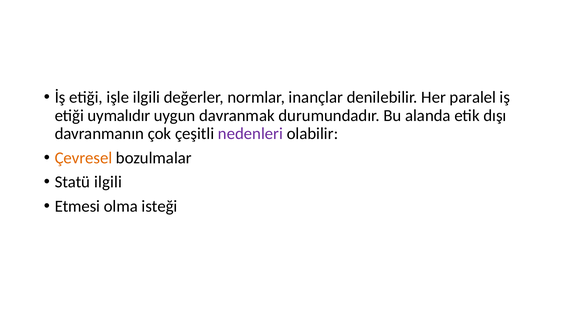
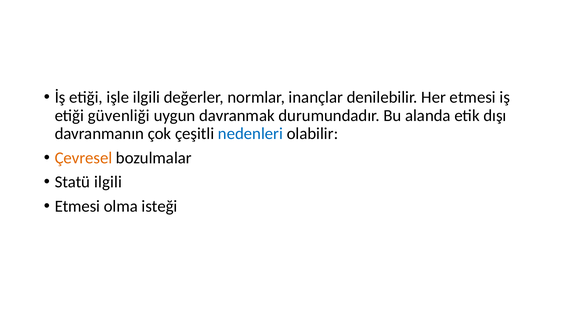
Her paralel: paralel -> etmesi (473, 97)
uymalıdır: uymalıdır -> güvenliği (119, 116)
nedenleri colour: purple -> blue (250, 134)
